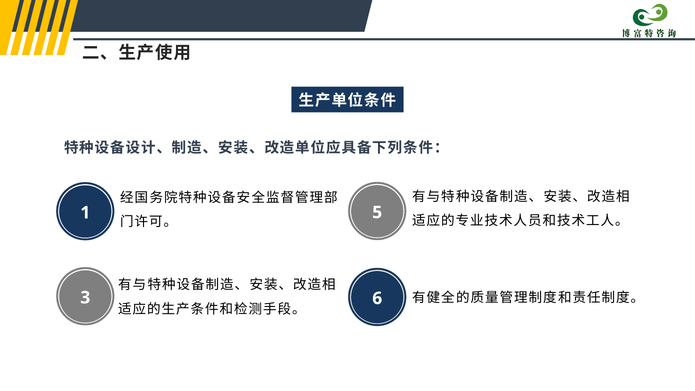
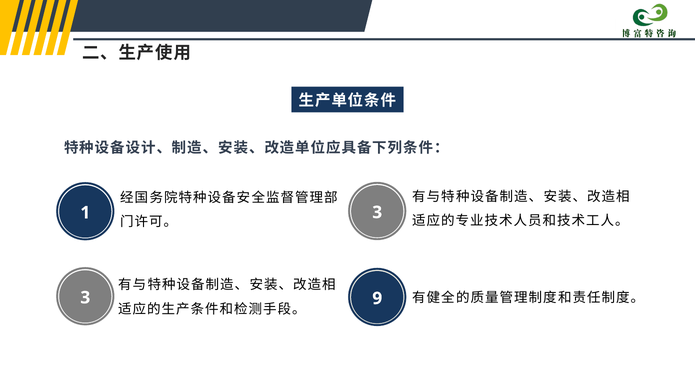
5: 5 -> 3 (377, 212)
6: 6 -> 9 (377, 298)
